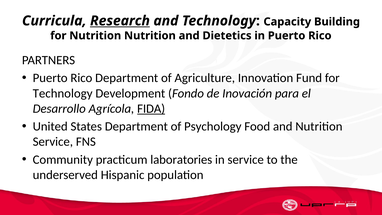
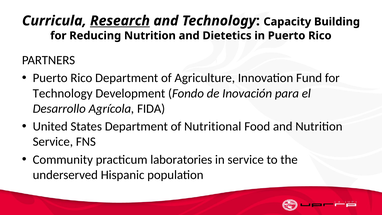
for Nutrition: Nutrition -> Reducing (95, 36)
FIDA underline: present -> none (151, 109)
Psychology: Psychology -> Nutritional (213, 126)
